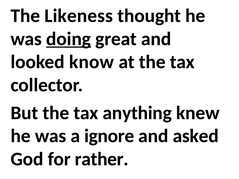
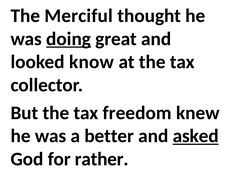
Likeness: Likeness -> Merciful (79, 16)
anything: anything -> freedom (137, 113)
ignore: ignore -> better (109, 136)
asked underline: none -> present (196, 136)
